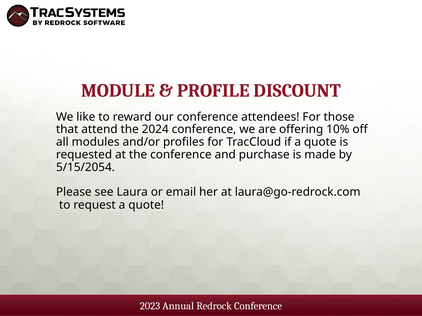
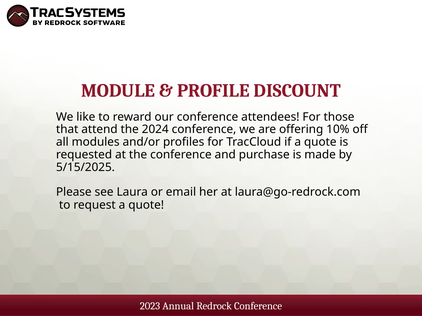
5/15/2054: 5/15/2054 -> 5/15/2025 (85, 168)
